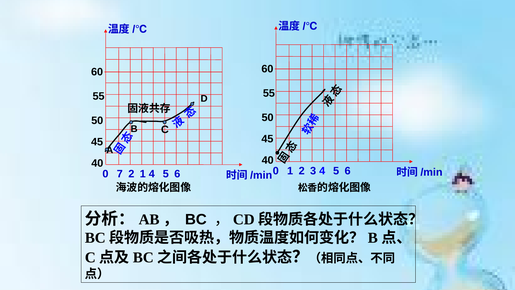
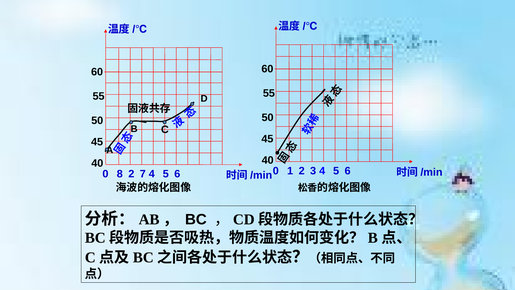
7: 7 -> 8 (120, 174)
2 1: 1 -> 7 (143, 174)
